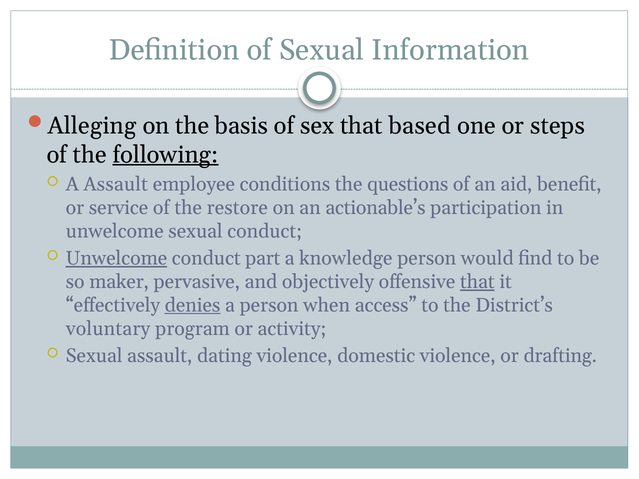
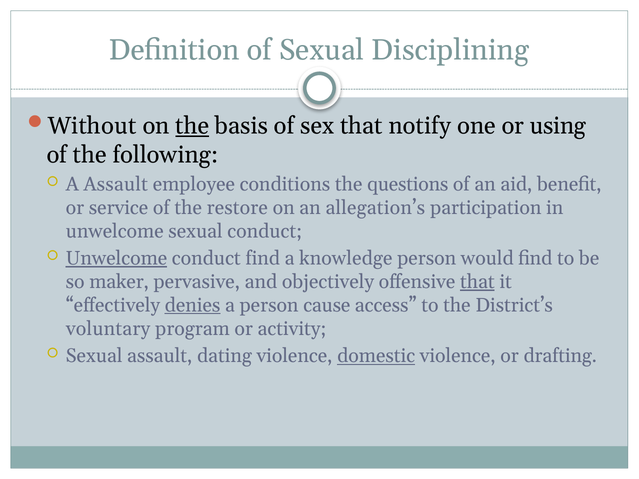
Information: Information -> Disciplining (450, 50)
Alleging: Alleging -> Without (92, 126)
the underline: none -> present (192, 126)
based: based -> notify (420, 126)
steps: steps -> using (558, 126)
following underline: present -> none (165, 155)
actionable’s: actionable’s -> allegation’s (375, 208)
conduct part: part -> find (263, 259)
when: when -> cause (327, 305)
domestic underline: none -> present (376, 356)
